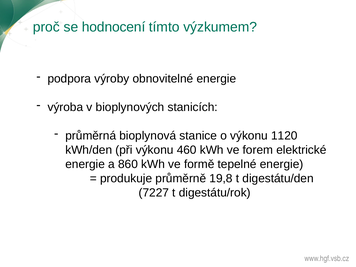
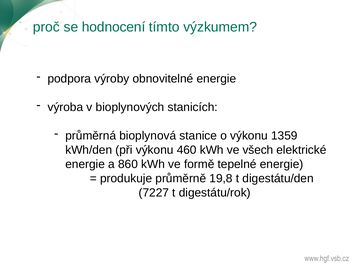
1120: 1120 -> 1359 (284, 136)
forem: forem -> všech (258, 150)
